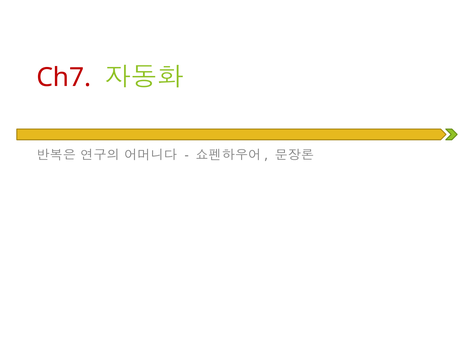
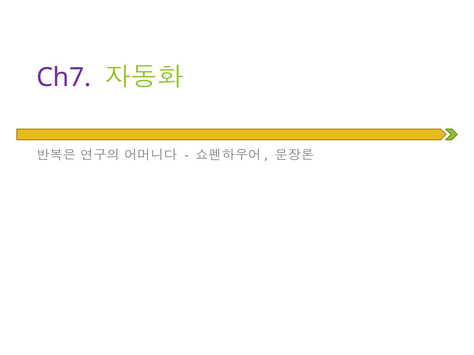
Ch7 colour: red -> purple (64, 78)
